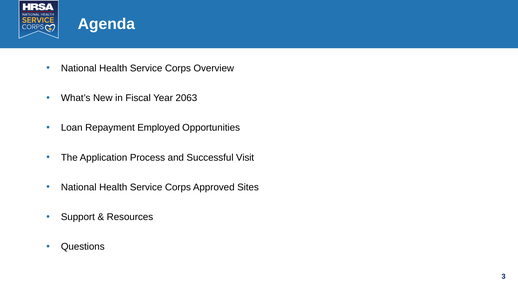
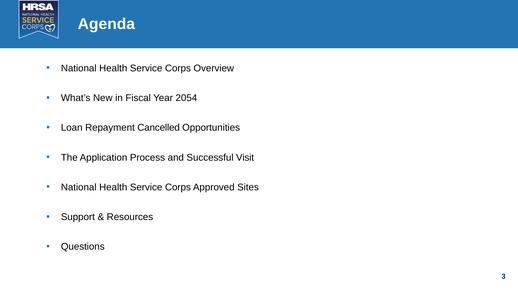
2063: 2063 -> 2054 (186, 98)
Employed: Employed -> Cancelled (159, 128)
